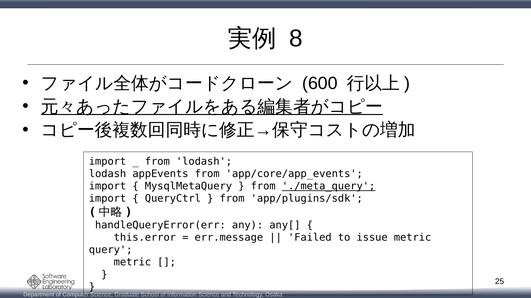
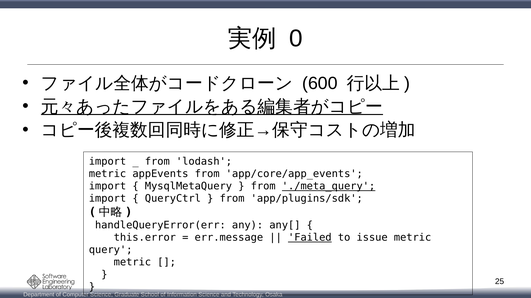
8: 8 -> 0 (296, 39)
lodash: lodash -> metric (108, 174)
Failed underline: none -> present (310, 238)
